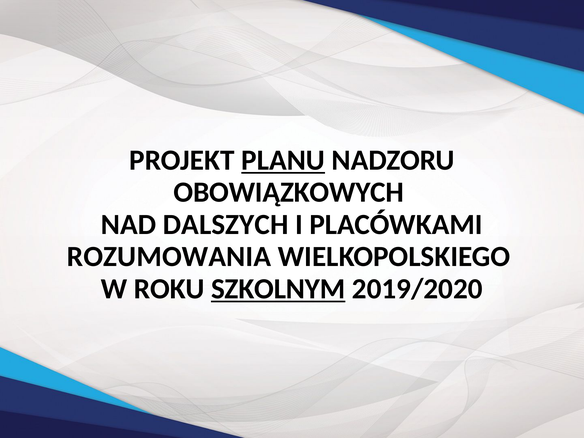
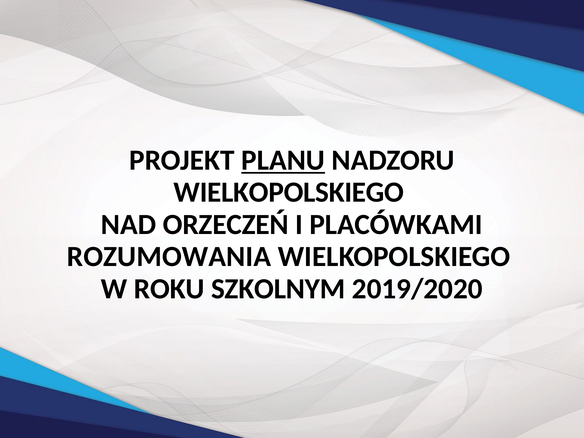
OBOWIĄZKOWYCH: OBOWIĄZKOWYCH -> WIELKOPOLSKIEGO (289, 192)
DALSZYCH: DALSZYCH -> ORZECZEŃ (226, 225)
SZKOLNYM underline: present -> none (278, 289)
